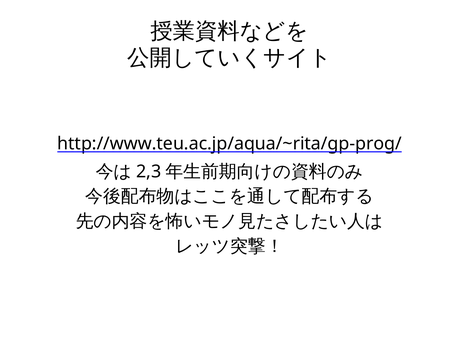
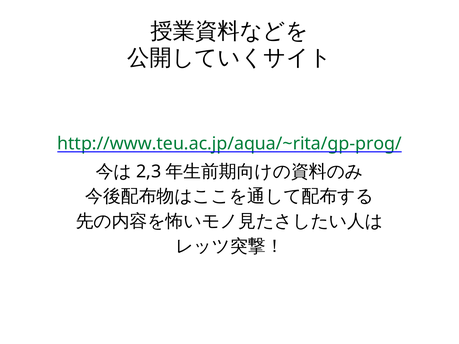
http://www.teu.ac.jp/aqua/~rita/gp-prog/ colour: black -> green (229, 144)
